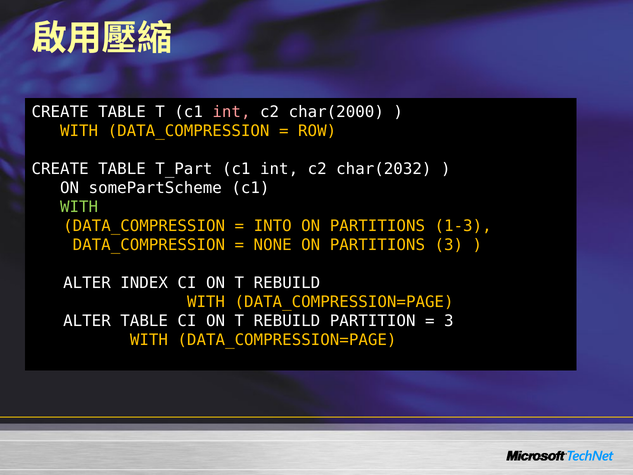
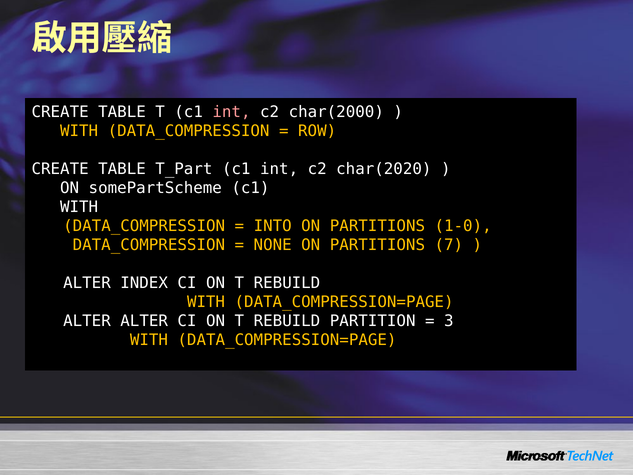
char(2032: char(2032 -> char(2020 (384, 169)
WITH colour: light green -> white (79, 207)
1-3: 1-3 -> 1-0 (463, 226)
PARTITIONS 3: 3 -> 7 (449, 245)
ALTER TABLE: TABLE -> ALTER (144, 321)
